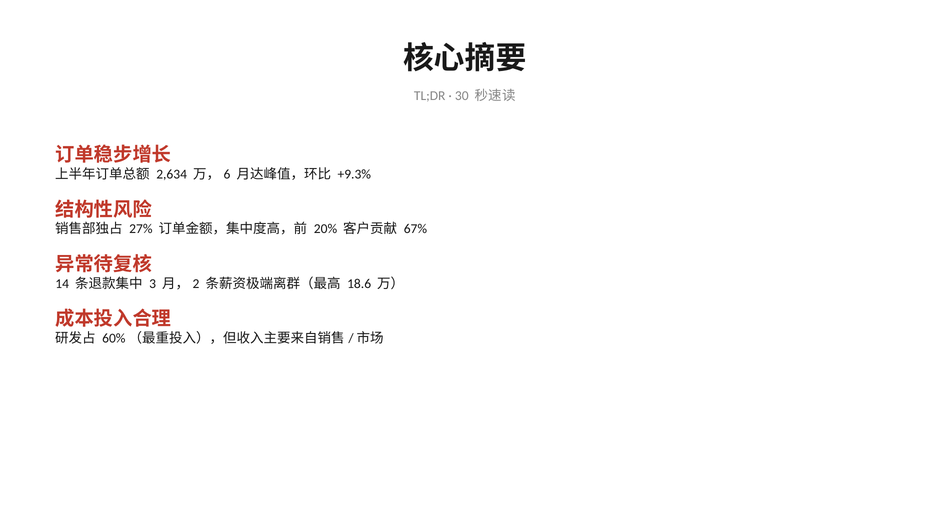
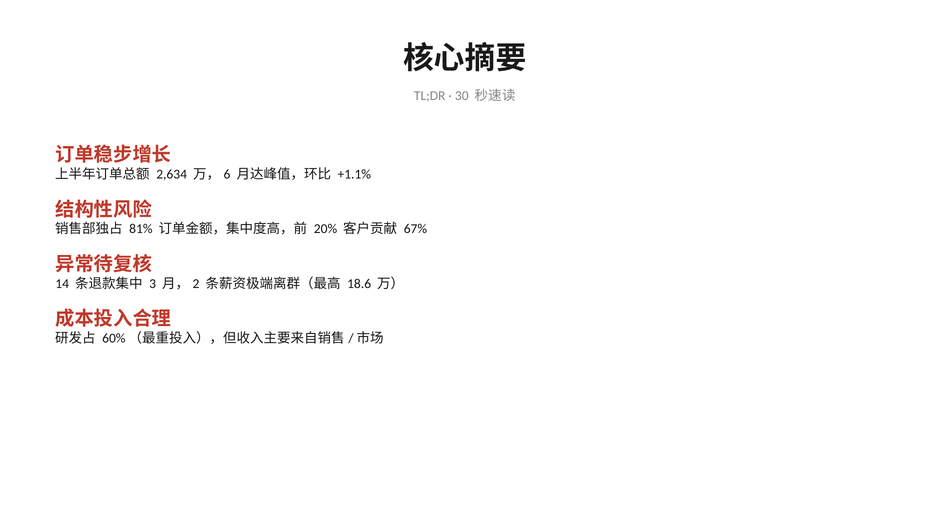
+9.3%: +9.3% -> +1.1% (354, 174)
27%: 27% -> 81% (141, 229)
